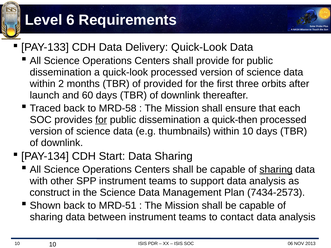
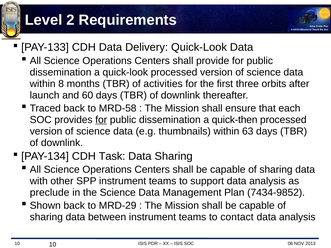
6: 6 -> 2 (71, 20)
2: 2 -> 8 (61, 84)
provided: provided -> activities (163, 84)
within 10: 10 -> 63 (248, 131)
Start: Start -> Task (112, 156)
sharing underline: present -> none (276, 170)
construct: construct -> preclude (50, 193)
7434-2573: 7434-2573 -> 7434-9852 (276, 193)
MRD-51: MRD-51 -> MRD-29 (118, 206)
